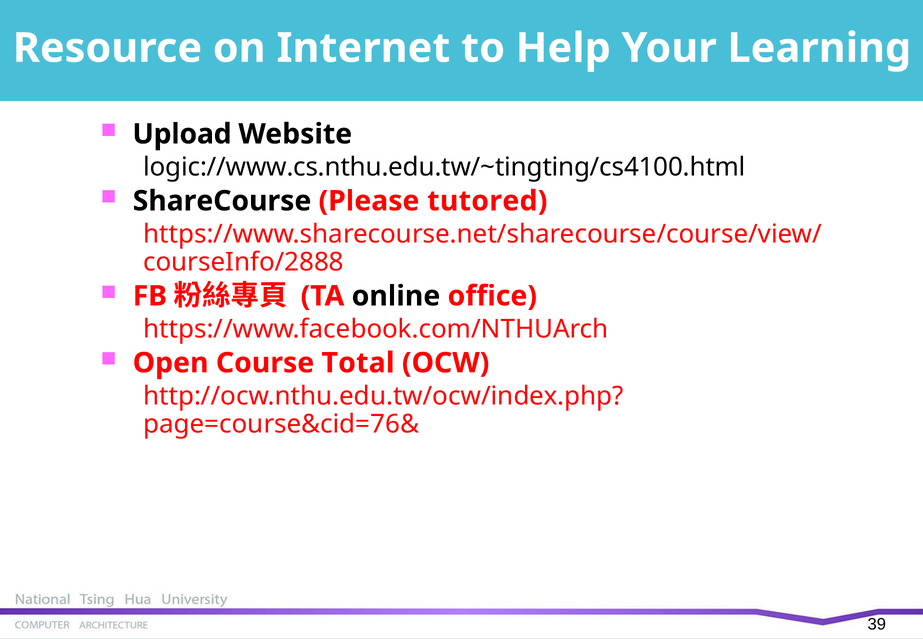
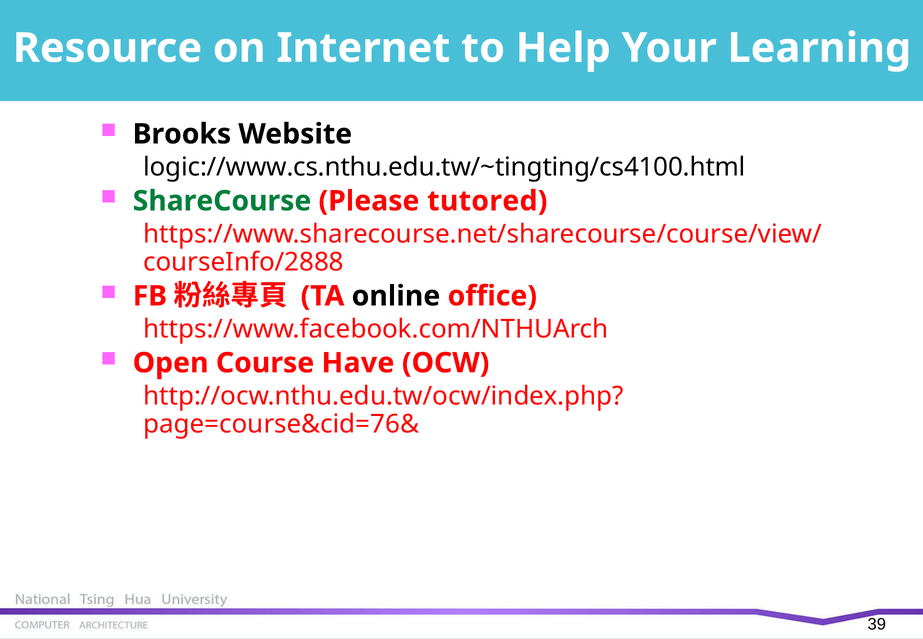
Upload: Upload -> Brooks (182, 134)
ShareCourse colour: black -> green (222, 201)
Total: Total -> Have (358, 363)
